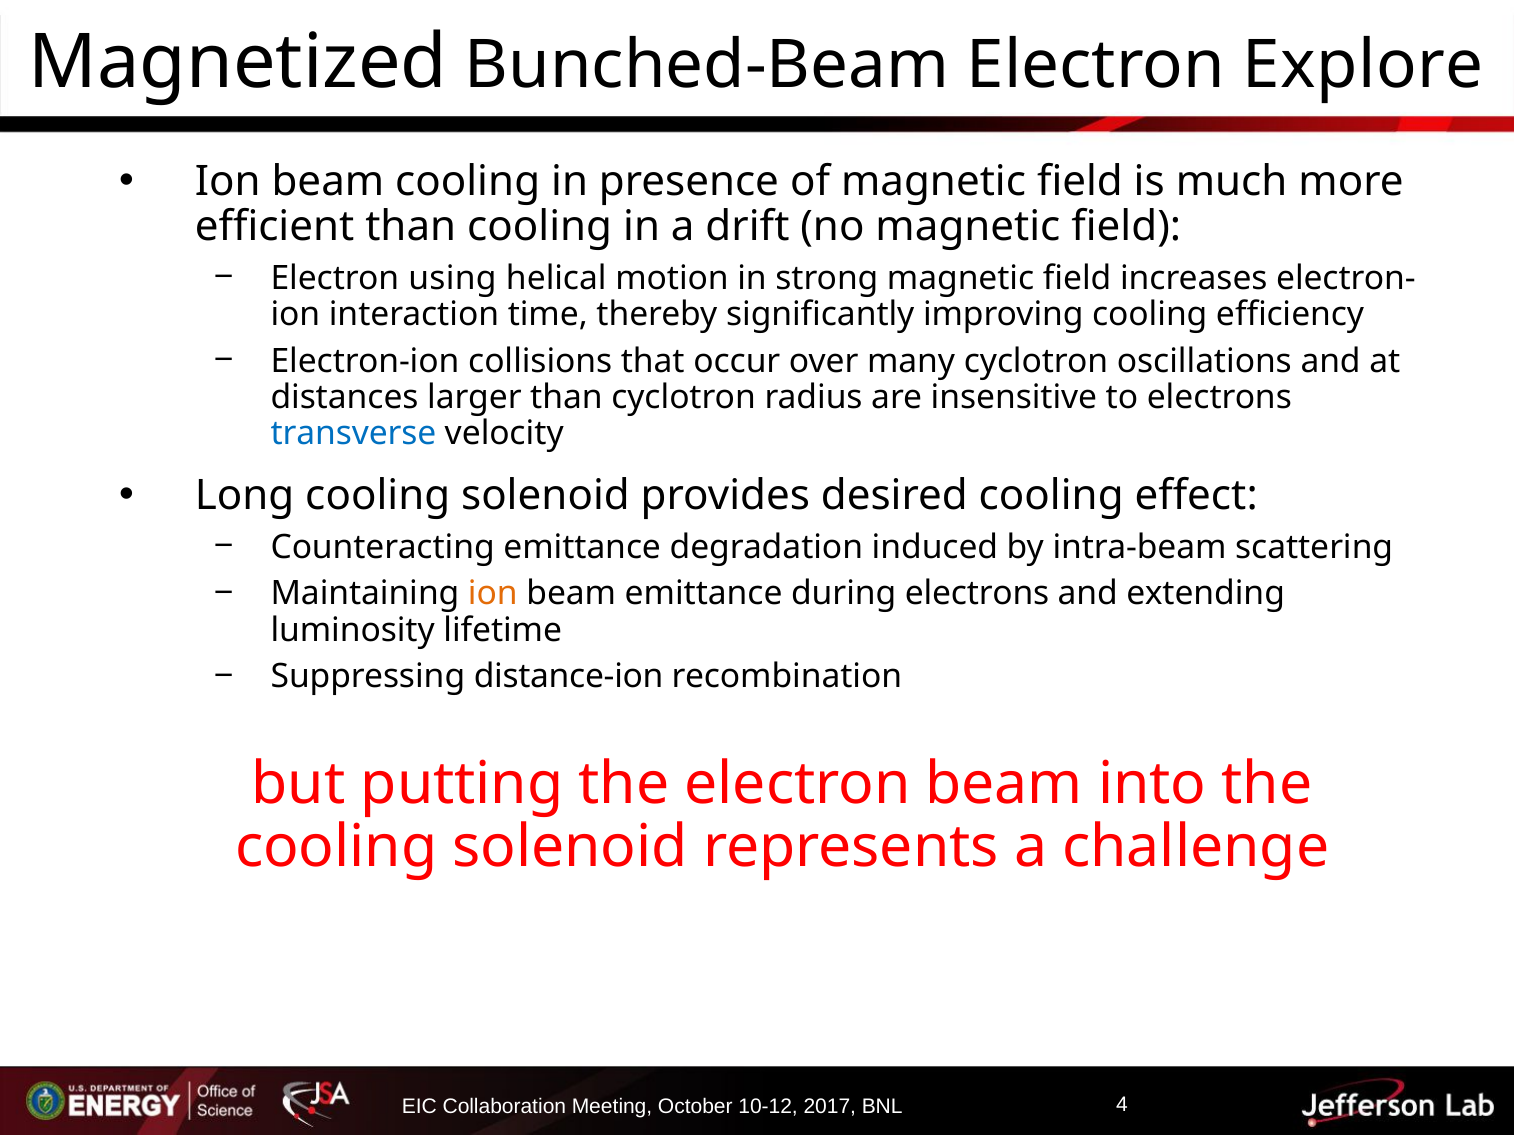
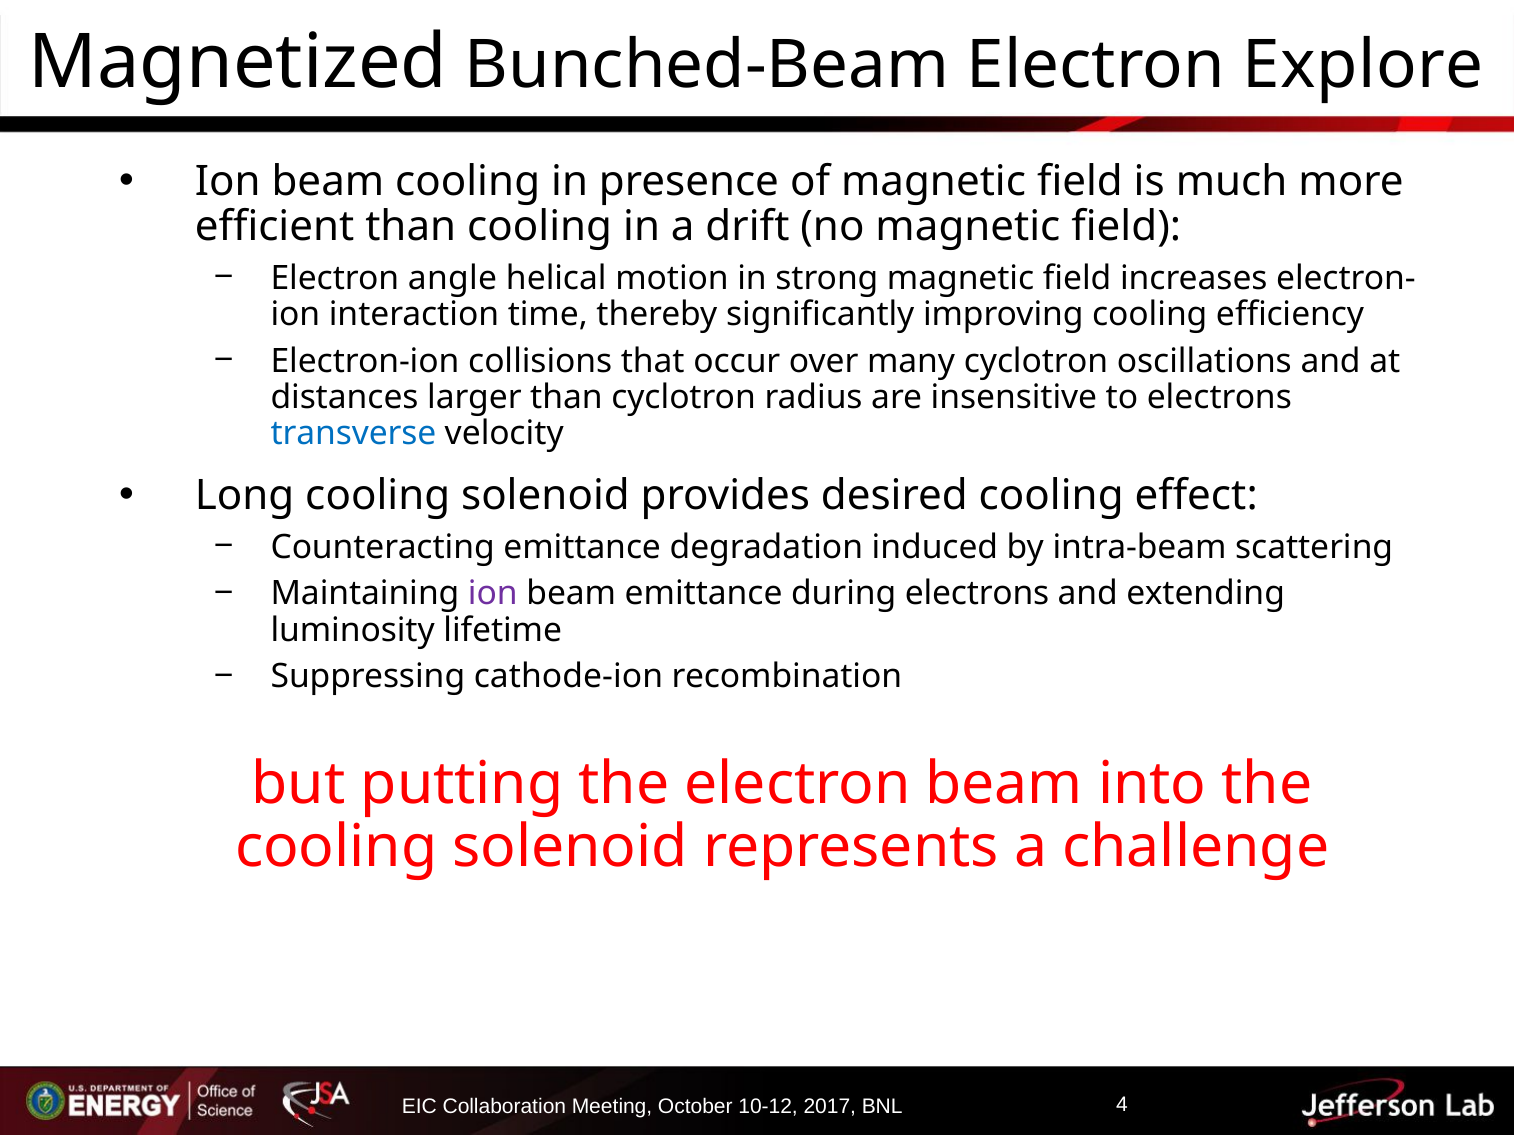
using: using -> angle (452, 278)
ion colour: orange -> purple (493, 594)
distance-ion: distance-ion -> cathode-ion (568, 677)
